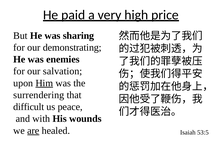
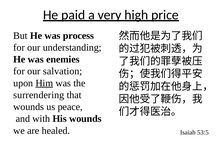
sharing: sharing -> process (78, 35)
demonstrating: demonstrating -> understanding (72, 47)
difficult: difficult -> wounds (29, 107)
are underline: present -> none (33, 130)
